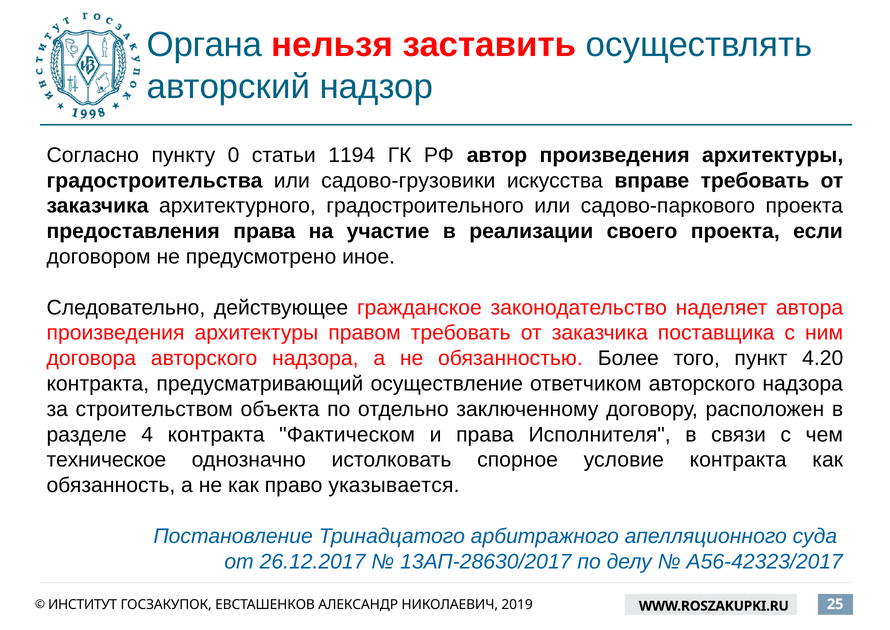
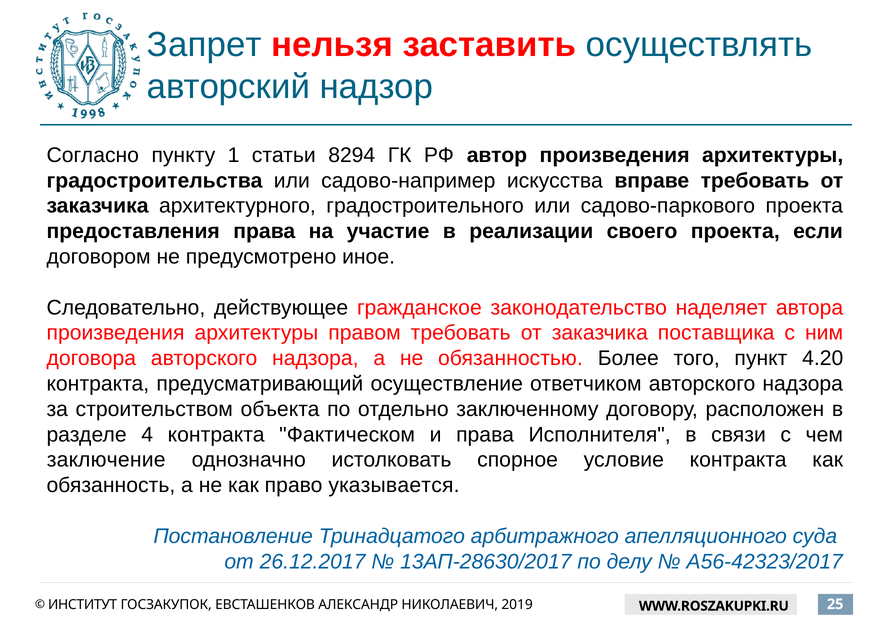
Органа: Органа -> Запрет (204, 45)
0: 0 -> 1 (234, 155)
1194: 1194 -> 8294 (352, 155)
садово-грузовики: садово-грузовики -> садово-например (408, 180)
техническое: техническое -> заключение (106, 460)
